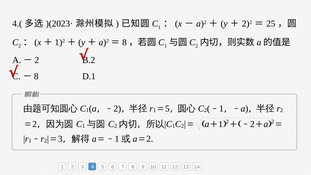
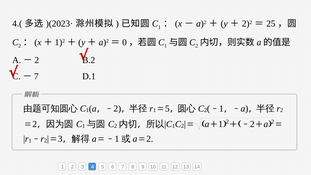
8: 8 -> 0 (124, 42)
8: 8 -> 7 (36, 76)
